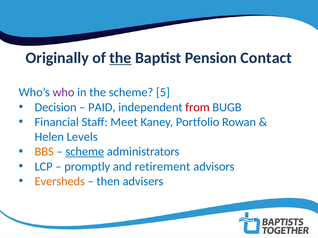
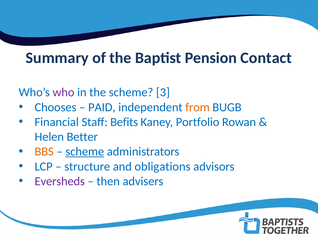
Originally: Originally -> Summary (57, 58)
the underline: present -> none (120, 58)
5: 5 -> 3 (163, 93)
Decision: Decision -> Chooses (56, 107)
from colour: red -> orange (197, 107)
Meet: Meet -> Befits (124, 122)
Levels: Levels -> Better (82, 137)
promptly: promptly -> structure (87, 167)
retirement: retirement -> obligations (162, 167)
Eversheds colour: orange -> purple (60, 182)
